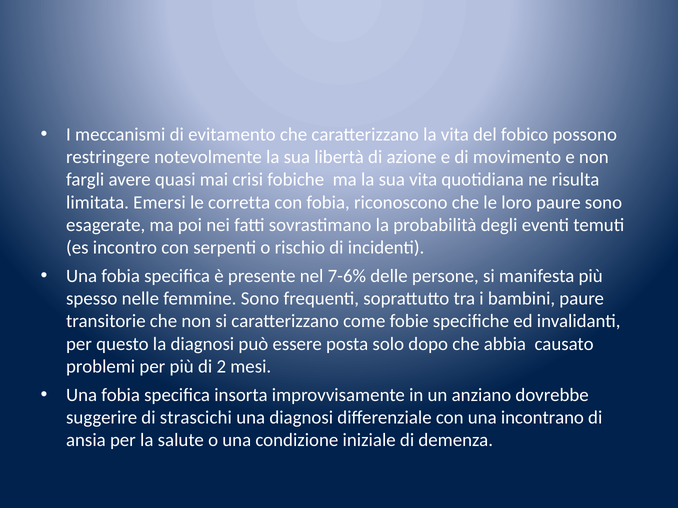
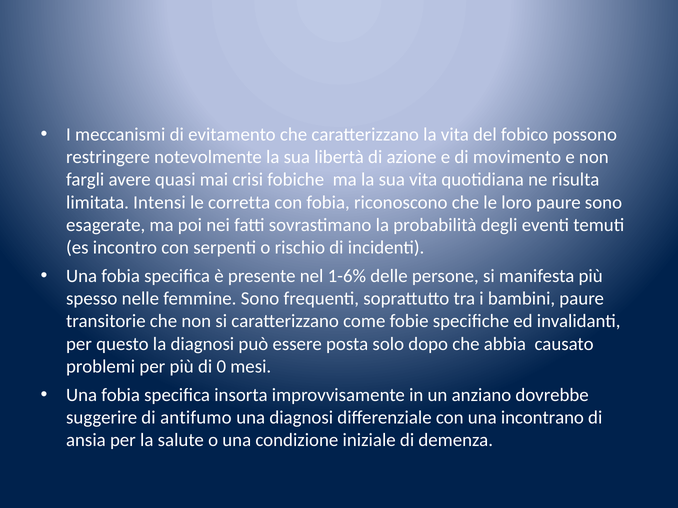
Emersi: Emersi -> Intensi (159, 202)
7-6%: 7-6% -> 1-6% (347, 276)
2: 2 -> 0 (221, 367)
strascichi: strascichi -> antifumo (196, 418)
